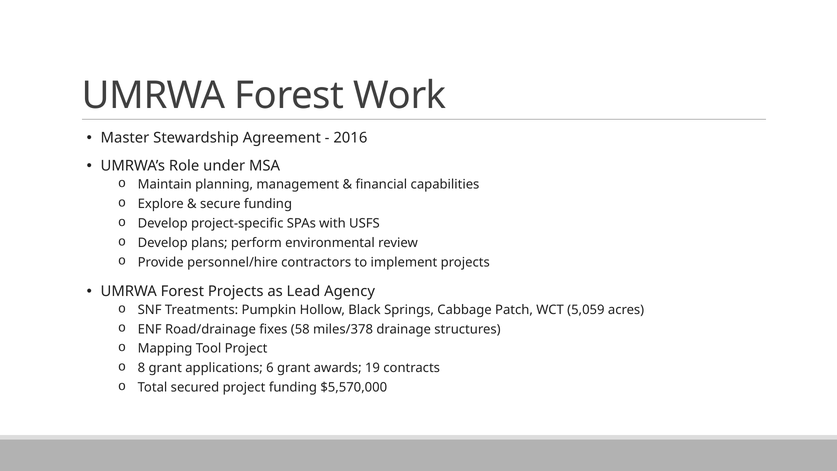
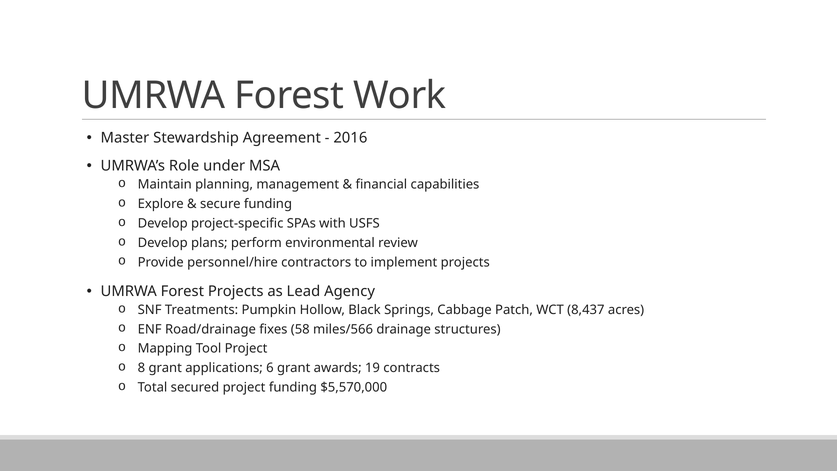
5,059: 5,059 -> 8,437 (586, 310)
miles/378: miles/378 -> miles/566 (343, 329)
